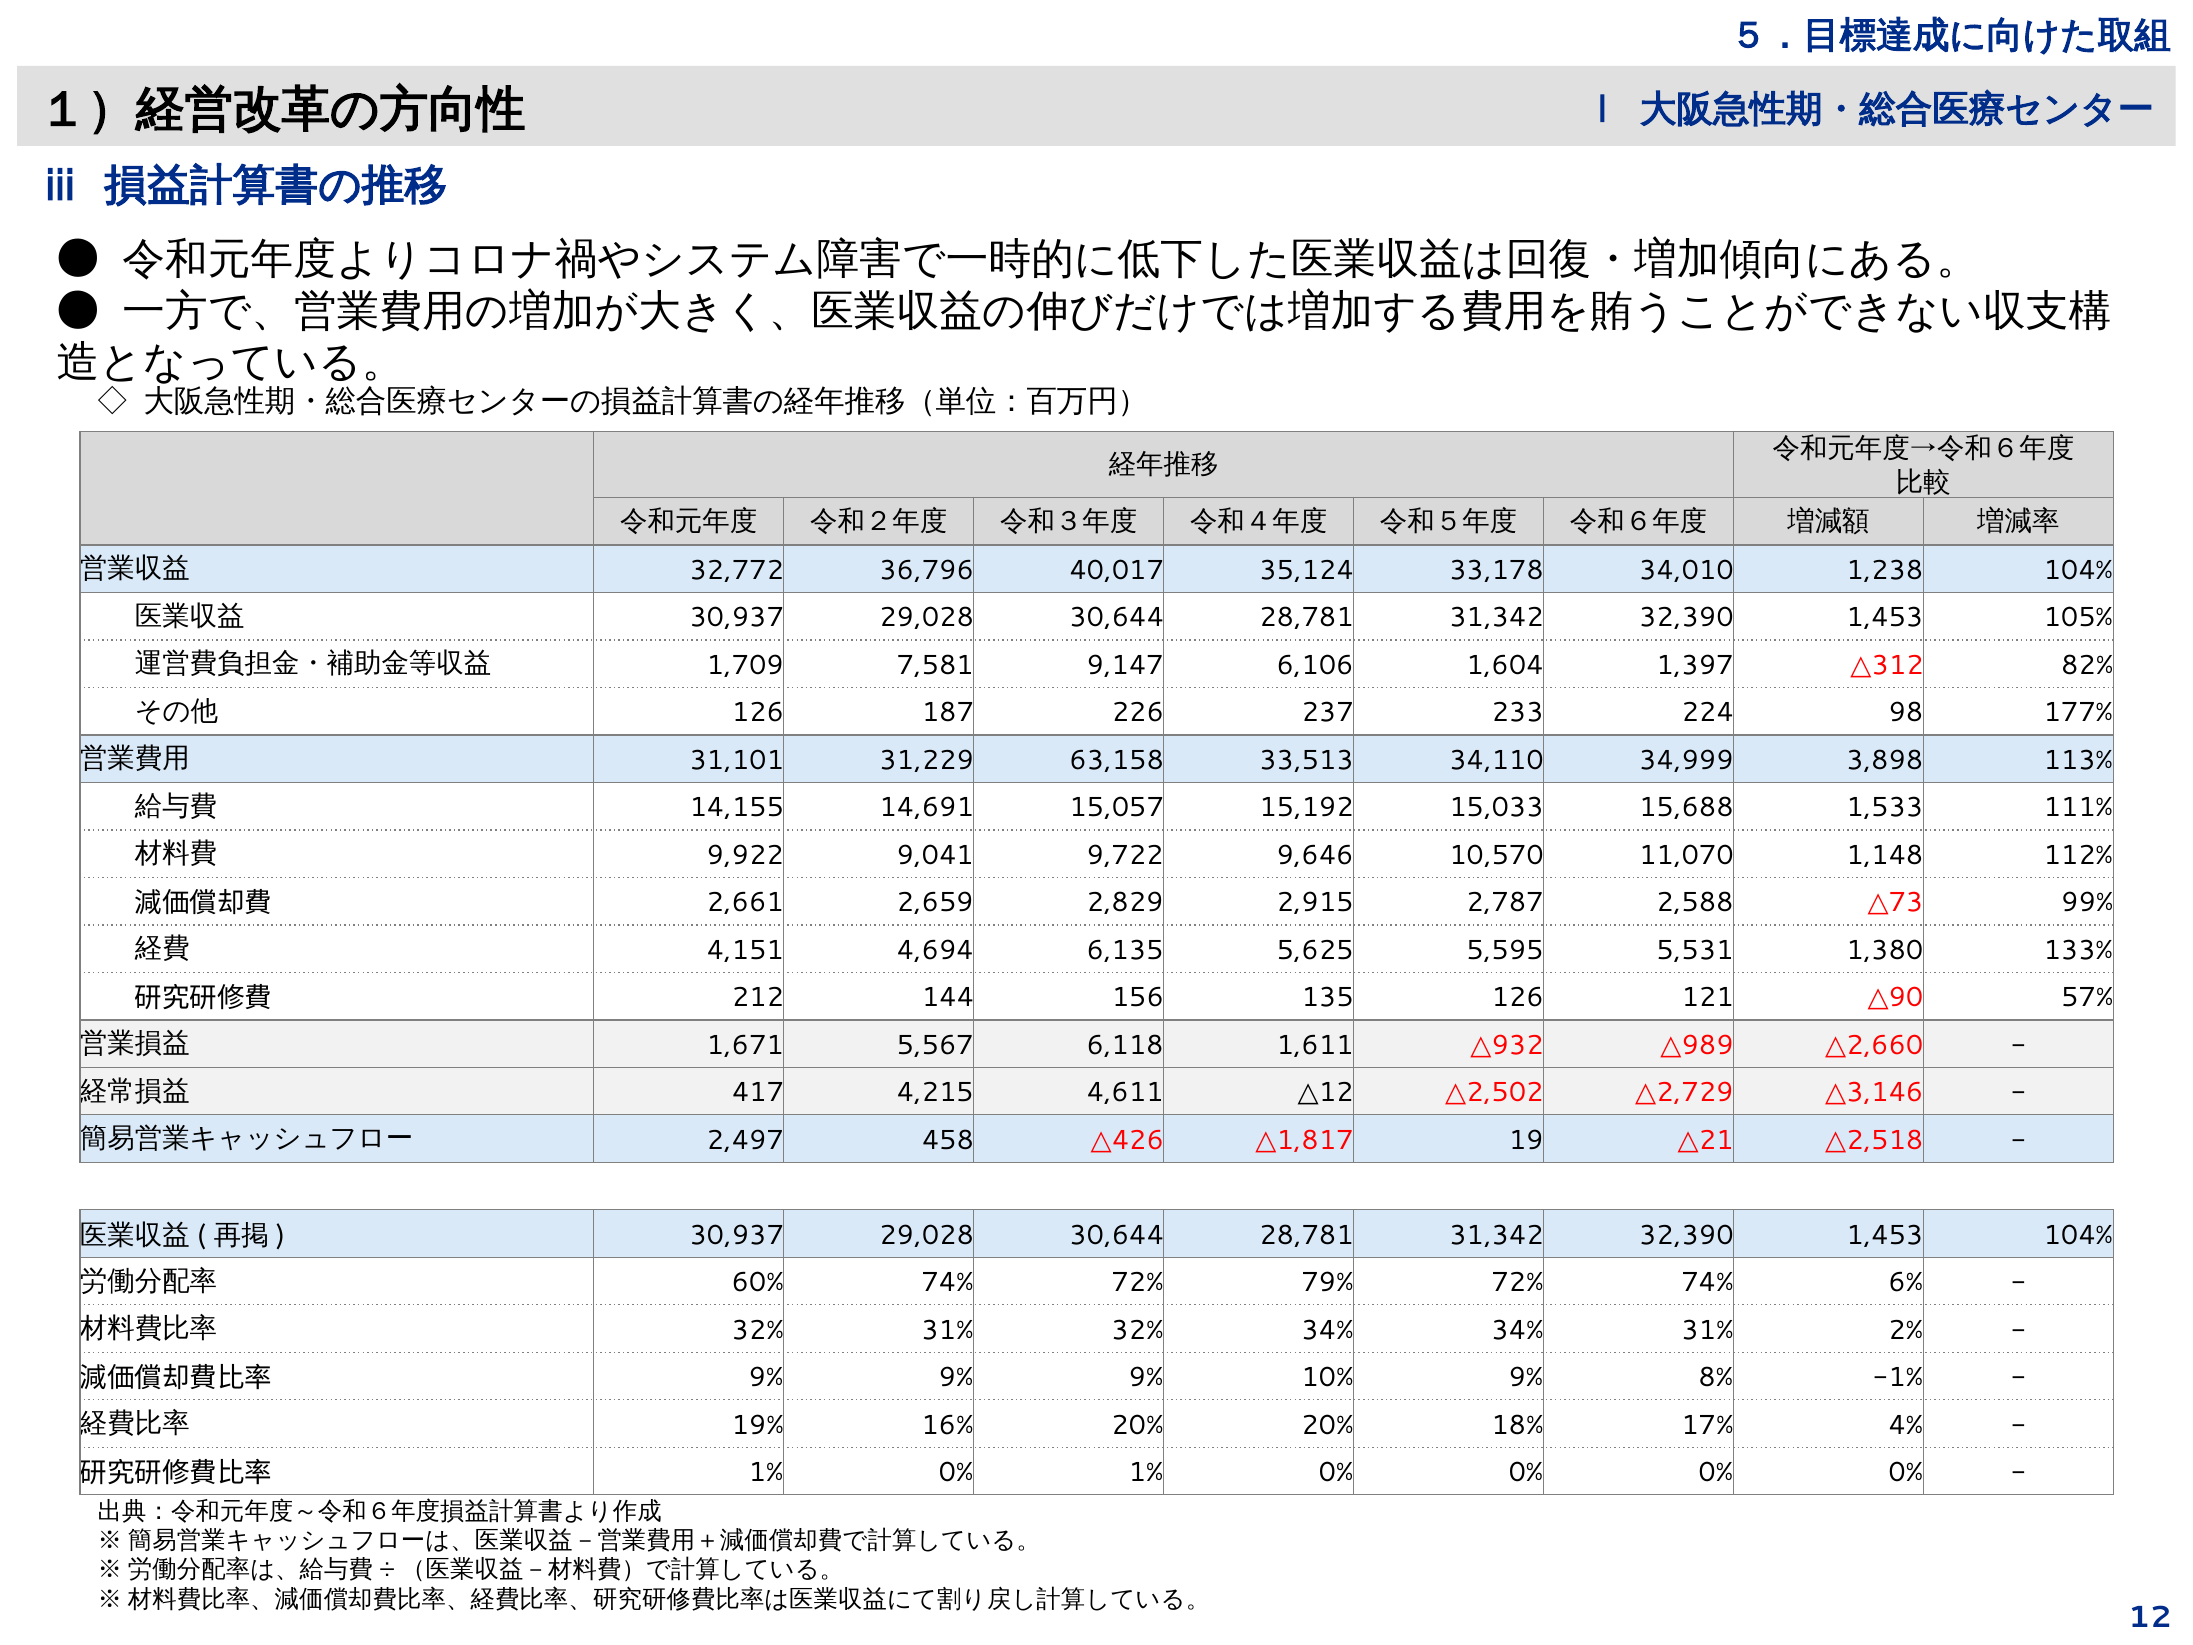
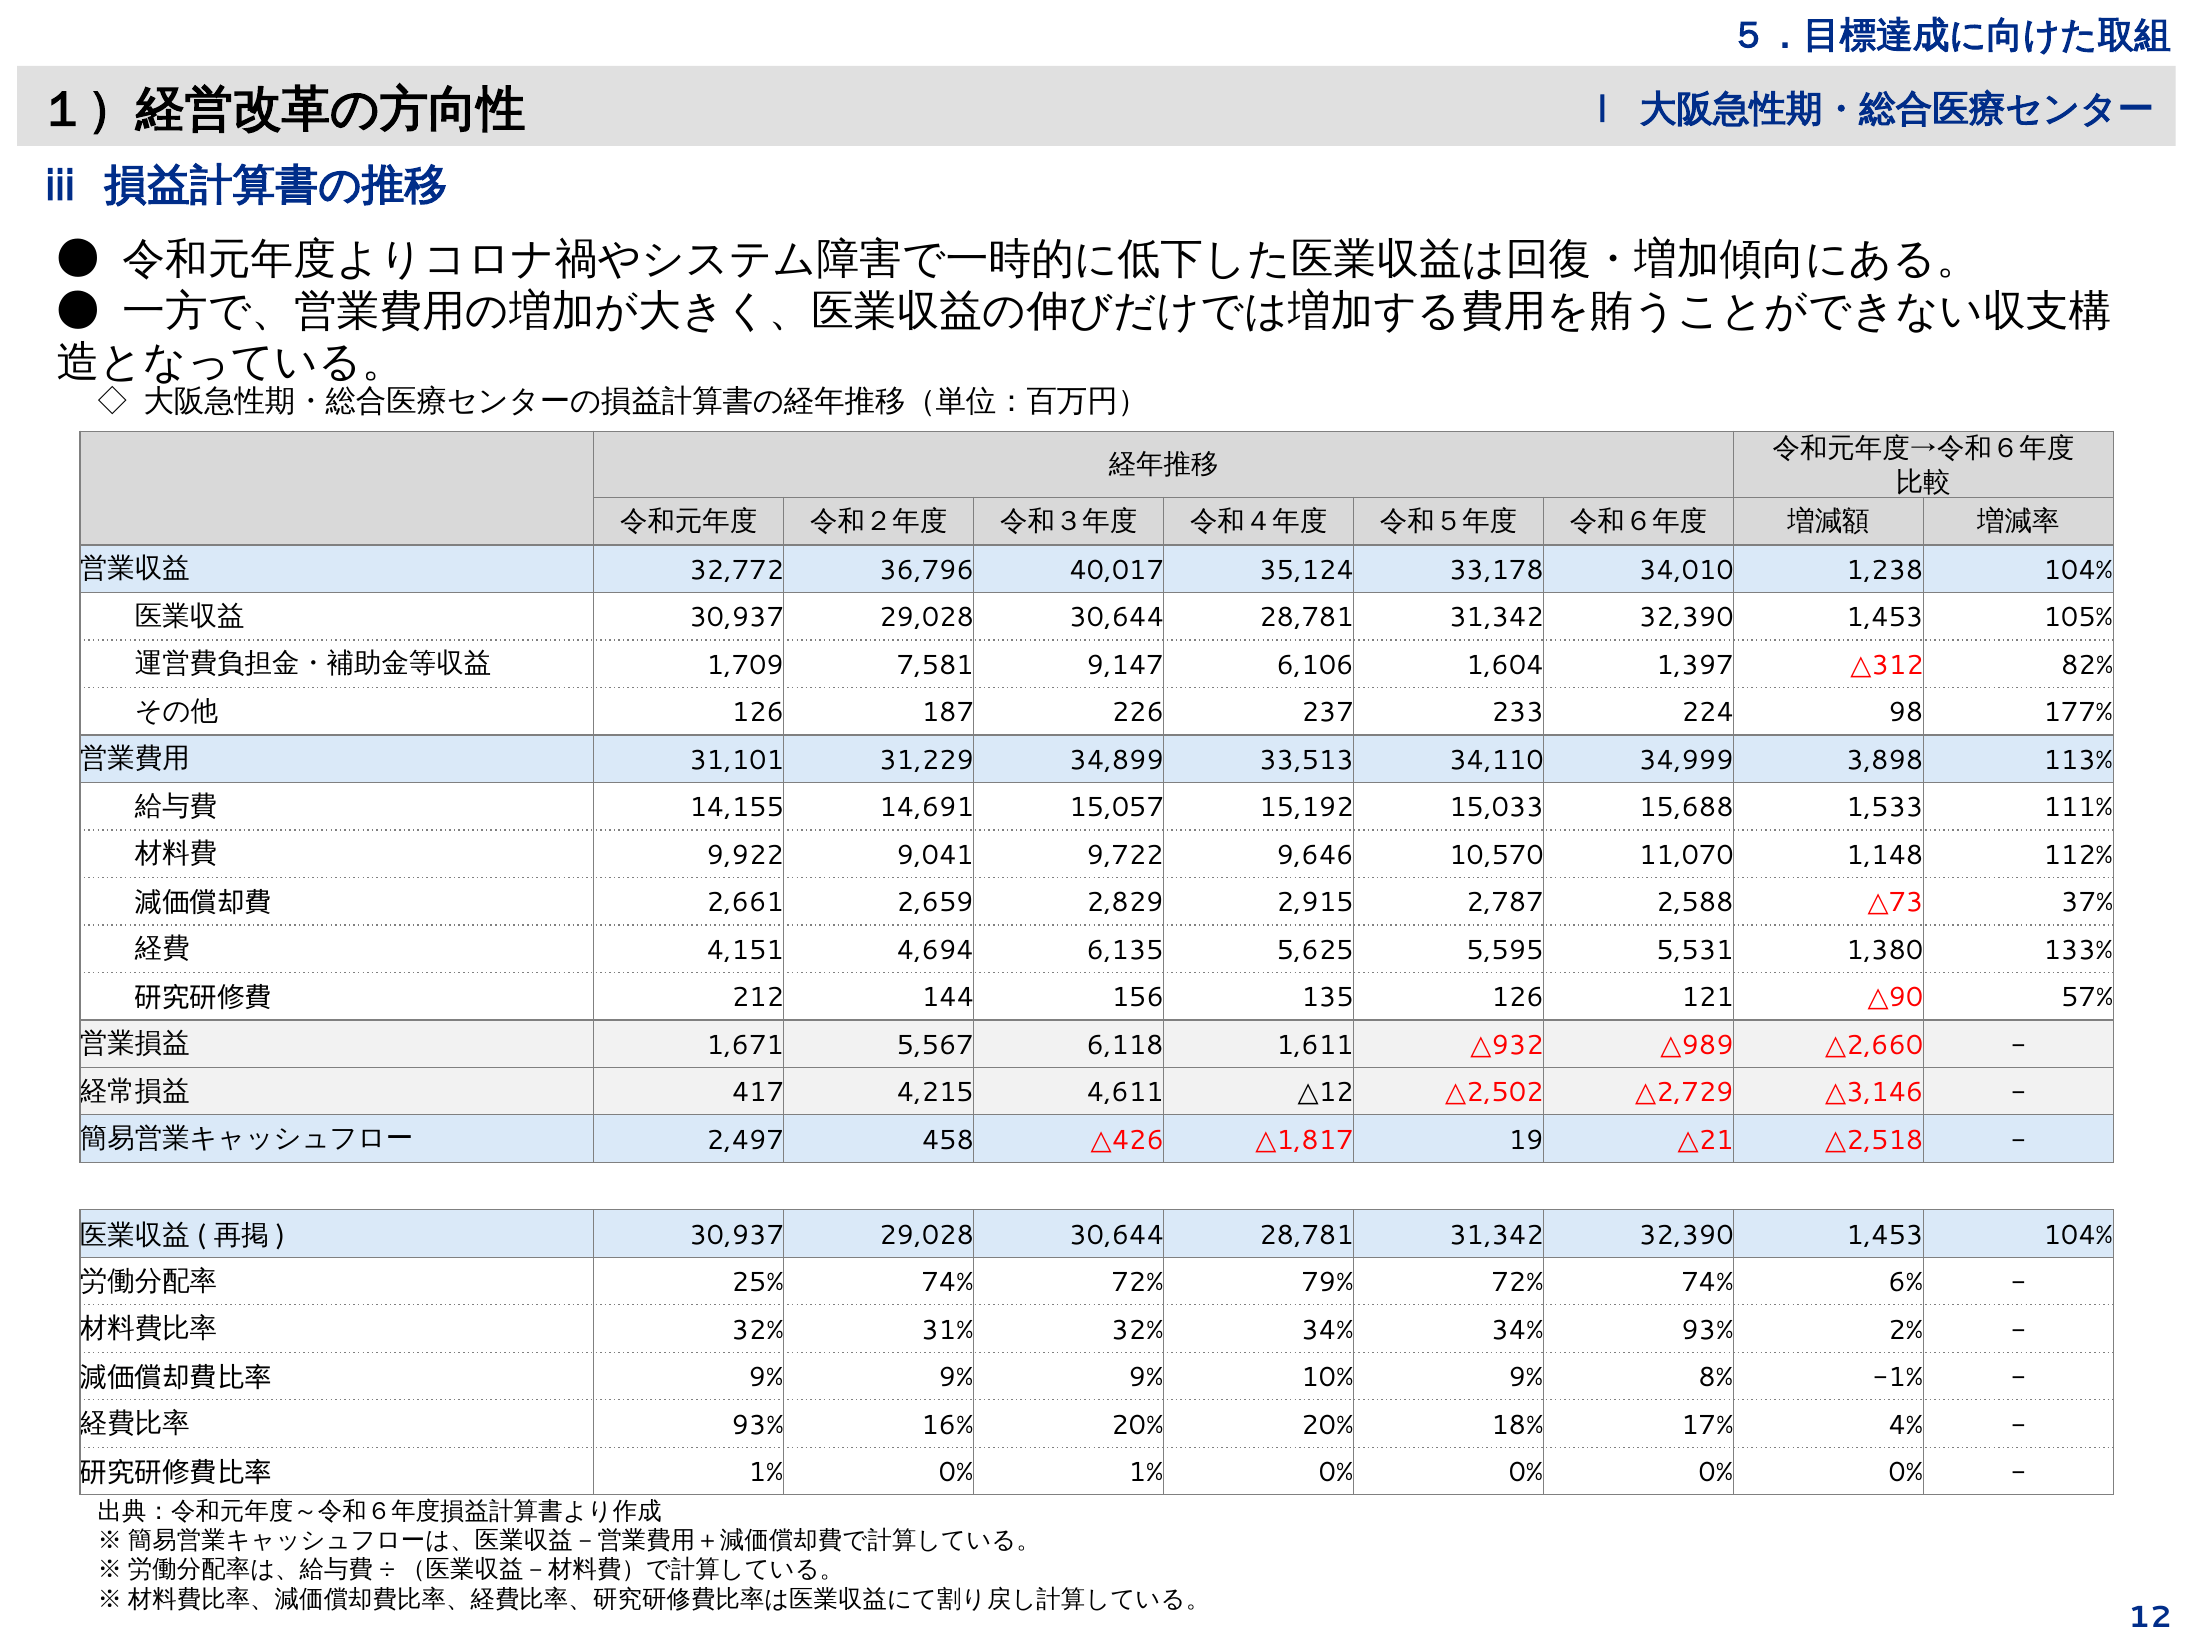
63,158: 63,158 -> 34,899 (1117, 760)
99%: 99% -> 37% (2087, 902)
60%: 60% -> 25% (758, 1282)
34% 31%: 31% -> 93% (1708, 1330)
19%: 19% -> 93% (758, 1425)
